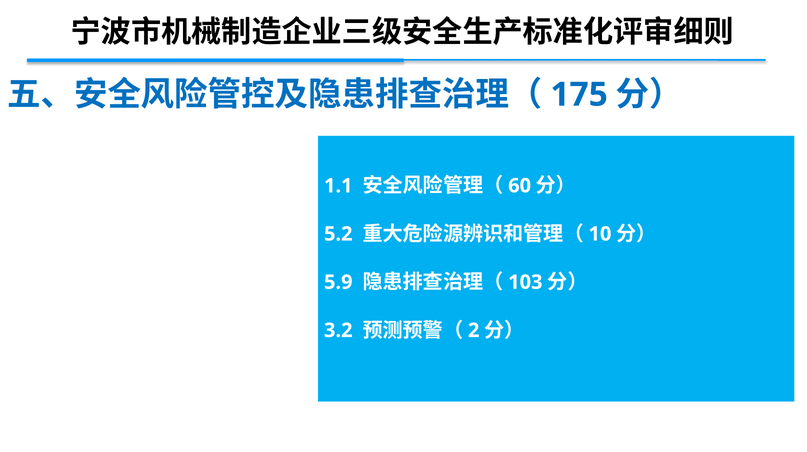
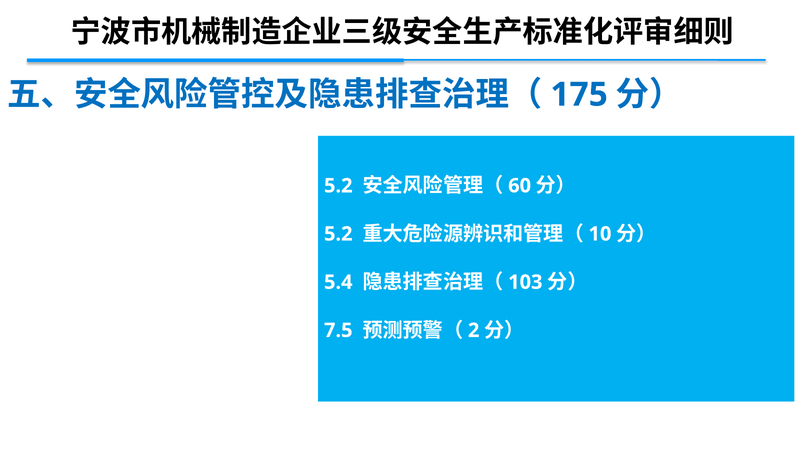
1.1: 1.1 -> 5.2 (338, 186)
5.9: 5.9 -> 5.4 (338, 282)
3.2: 3.2 -> 7.5 (338, 330)
